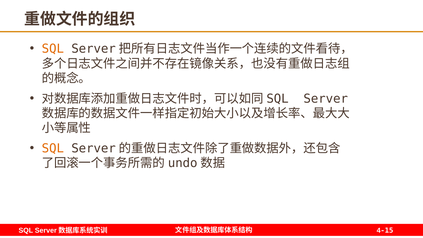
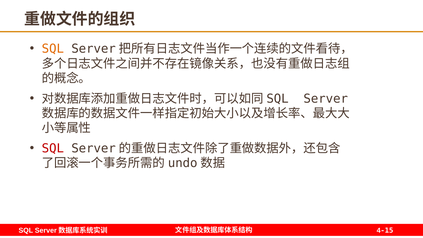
SQL colour: orange -> red (53, 148)
